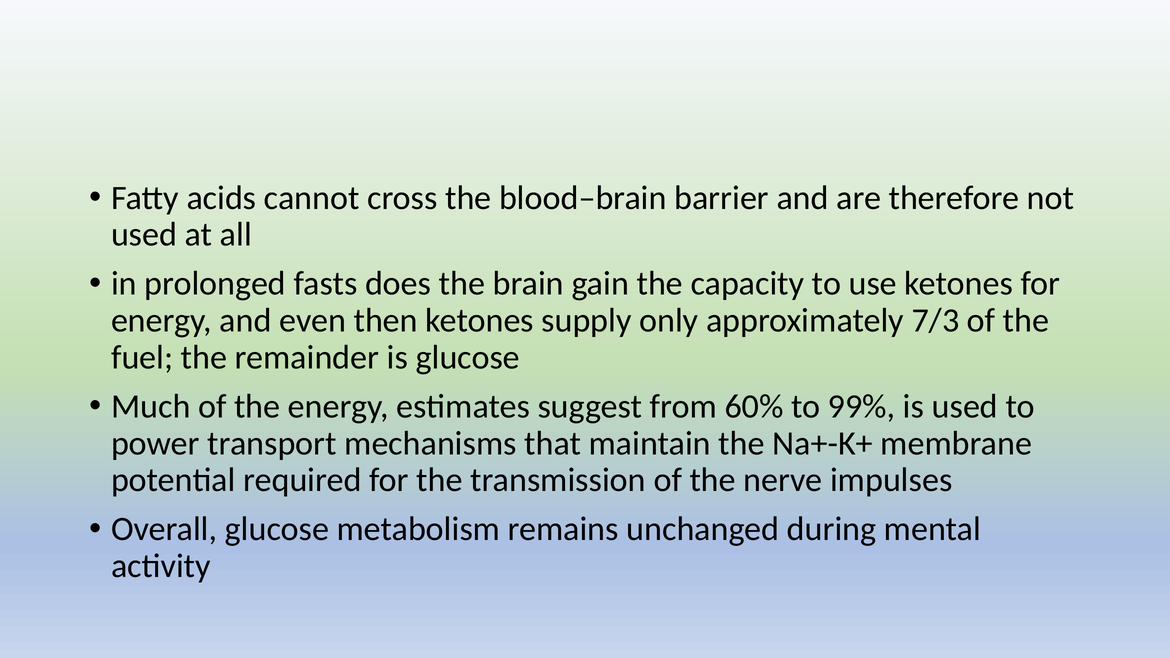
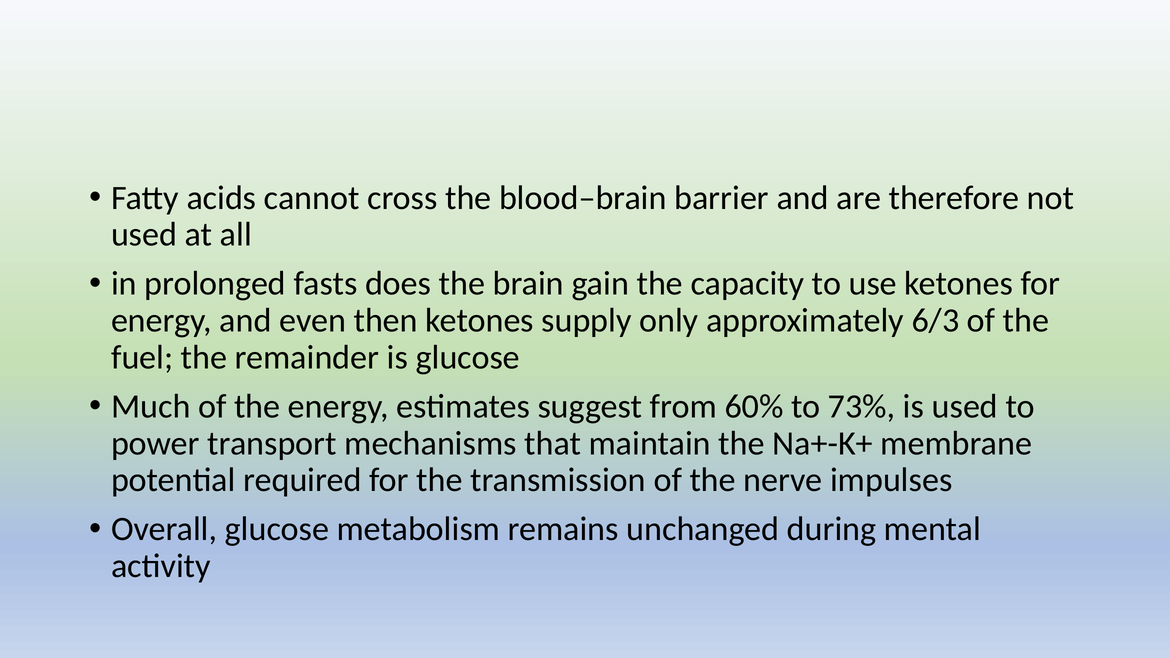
7/3: 7/3 -> 6/3 (935, 321)
99%: 99% -> 73% (862, 407)
